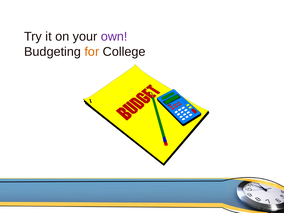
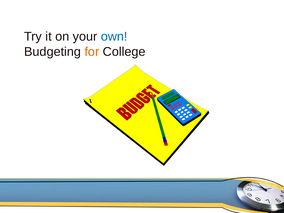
own colour: purple -> blue (114, 37)
